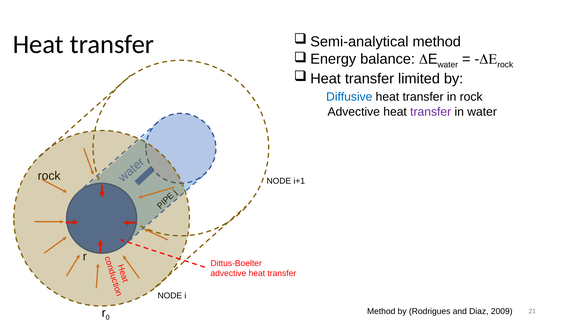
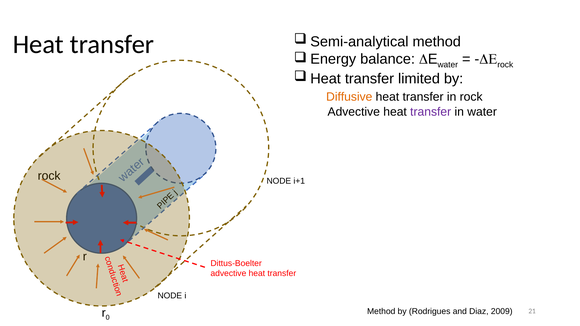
Diffusive colour: blue -> orange (349, 97)
